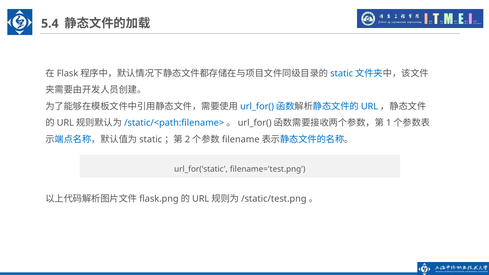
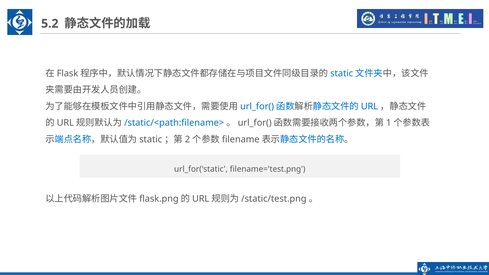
5.4: 5.4 -> 5.2 (50, 24)
